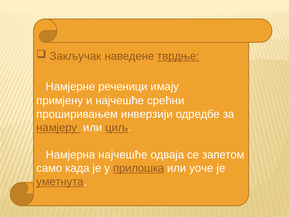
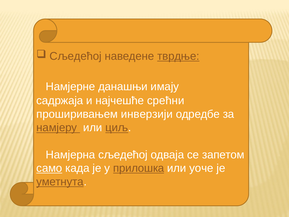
Закључак: Закључак -> Сљедећој (76, 56)
реченици: реченици -> данашњи (123, 86)
примјену: примјену -> садржаја (60, 101)
Намјерна најчешће: најчешће -> сљедећој (123, 155)
само underline: none -> present (49, 168)
